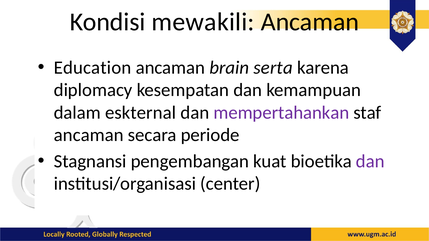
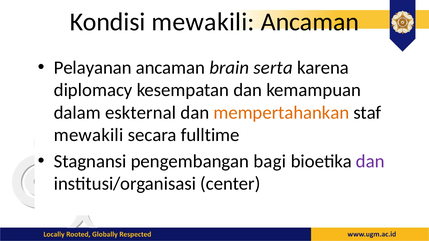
Education: Education -> Pelayanan (93, 68)
mempertahankan colour: purple -> orange (281, 113)
ancaman: ancaman -> mewakili (89, 135)
periode: periode -> fulltime (210, 135)
kuat: kuat -> bagi (270, 161)
